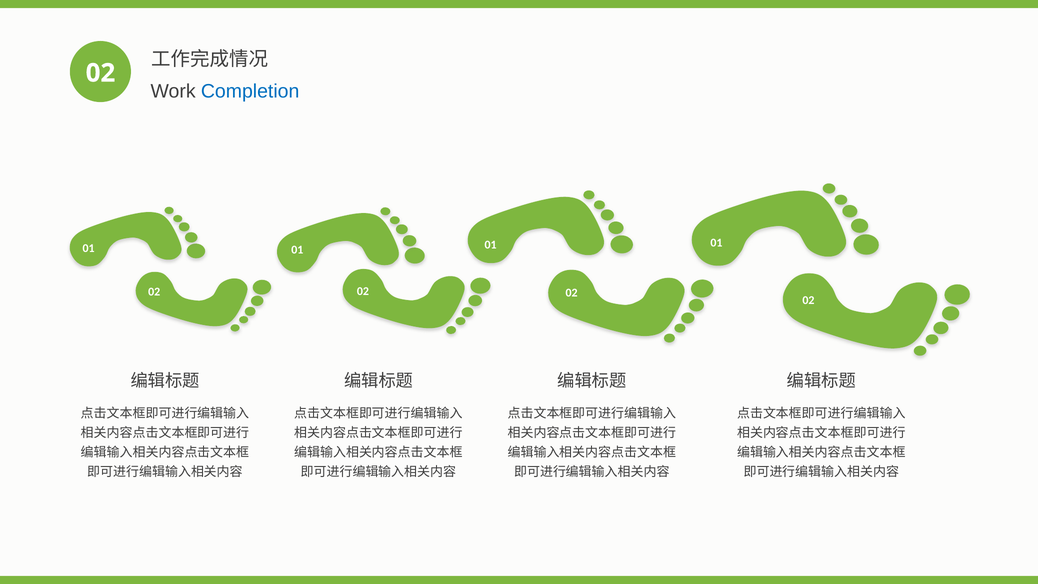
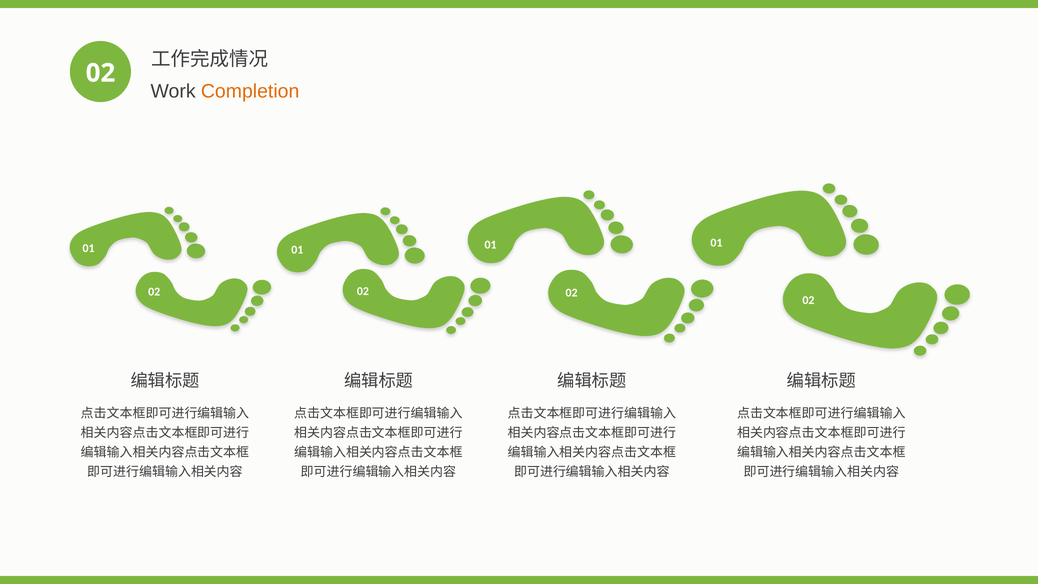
Completion colour: blue -> orange (250, 91)
